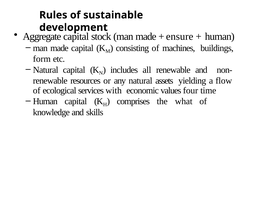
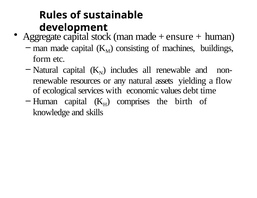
four: four -> debt (191, 91)
what: what -> birth (184, 102)
